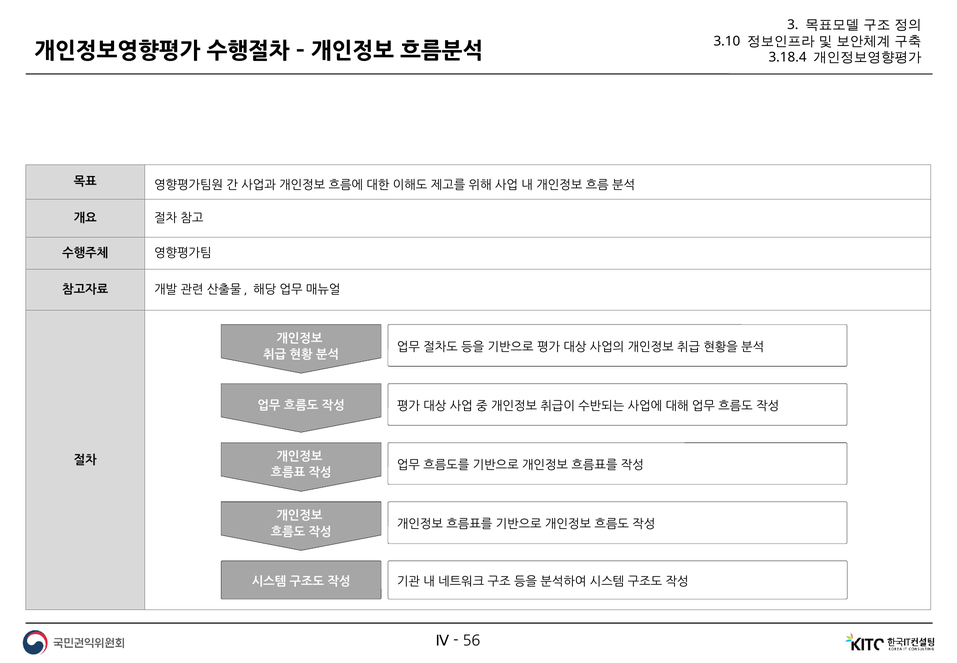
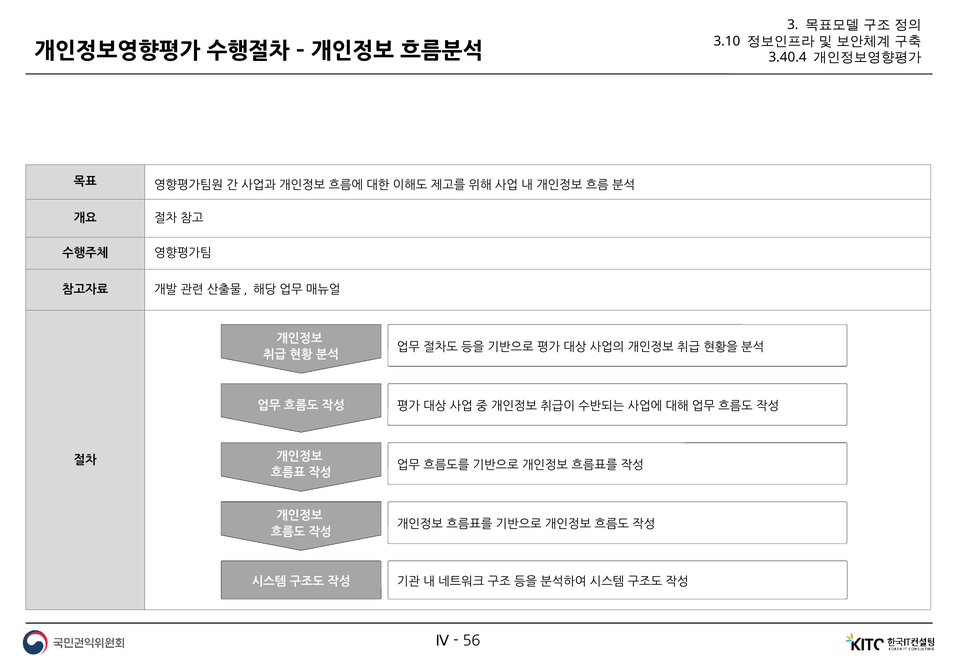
3.18.4: 3.18.4 -> 3.40.4 (788, 57)
